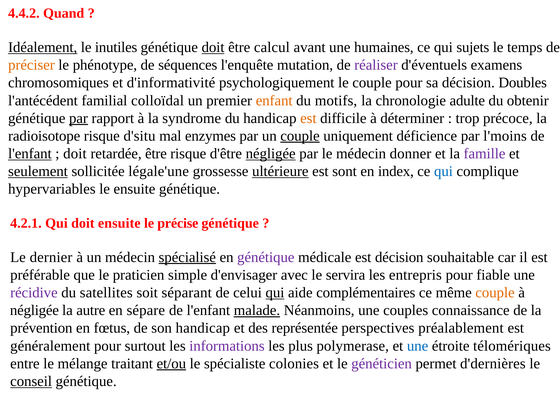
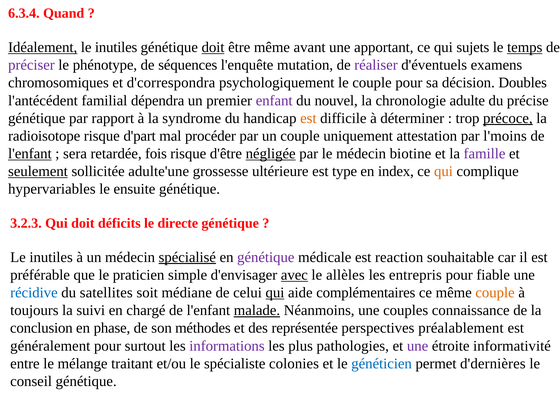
4.4.2: 4.4.2 -> 6.3.4 (24, 13)
être calcul: calcul -> même (272, 47)
humaines: humaines -> apportant (384, 47)
temps underline: none -> present (525, 47)
préciser colour: orange -> purple (31, 65)
d'informativité: d'informativité -> d'correspondra (171, 83)
colloïdal: colloïdal -> dépendra (158, 100)
enfant colour: orange -> purple (274, 100)
motifs: motifs -> nouvel (336, 100)
obtenir: obtenir -> précise (528, 100)
par underline: present -> none (78, 118)
précoce underline: none -> present (508, 118)
d'situ: d'situ -> d'part (140, 136)
enzymes: enzymes -> procéder (210, 136)
couple underline: present -> none (300, 136)
déficience: déficience -> attestation (427, 136)
doit: doit -> sera (75, 154)
retardée être: être -> fois (156, 154)
donner: donner -> biotine (410, 154)
légale'une: légale'une -> adulte'une (159, 171)
ultérieure underline: present -> none (280, 171)
sont: sont -> type (345, 171)
qui colour: blue -> orange (443, 171)
4.2.1: 4.2.1 -> 3.2.3 (26, 223)
doit ensuite: ensuite -> déficits (119, 223)
précise: précise -> directe (178, 223)
dernier: dernier -> inutiles (51, 257)
est décision: décision -> reaction (399, 257)
avec underline: none -> present (294, 275)
servira: servira -> allèles (345, 275)
récidive colour: purple -> blue (34, 293)
séparant: séparant -> médiane (187, 293)
négligée: négligée -> toujours (34, 310)
autre: autre -> suivi (91, 310)
sépare: sépare -> chargé (146, 310)
prévention: prévention -> conclusion (41, 328)
fœtus: fœtus -> phase (112, 328)
son handicap: handicap -> méthodes (203, 328)
polymerase: polymerase -> pathologies (353, 346)
une colour: blue -> purple (418, 346)
télomériques: télomériques -> informativité (512, 346)
et/ou underline: present -> none (171, 364)
généticien colour: purple -> blue (382, 364)
conseil underline: present -> none (31, 381)
